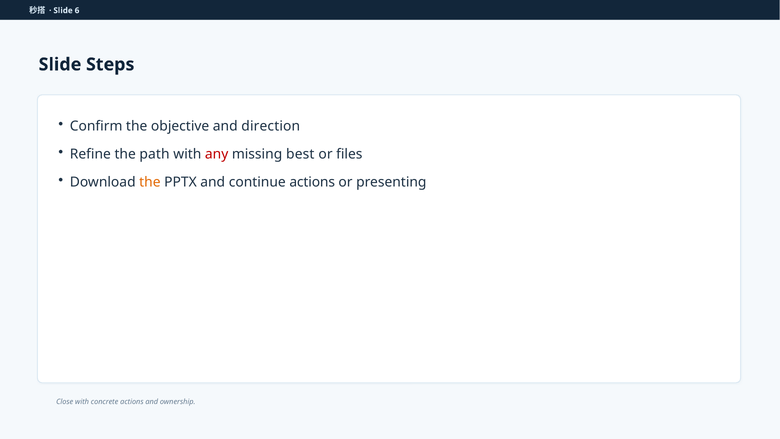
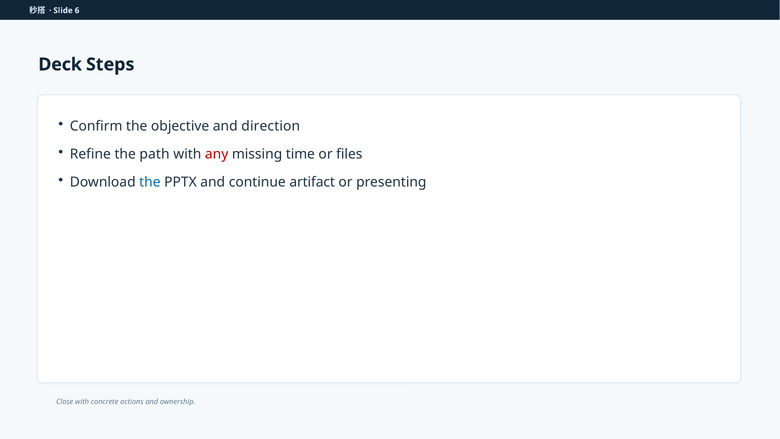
Slide: Slide -> Deck (60, 64)
best: best -> time (300, 154)
the colour: orange -> blue (150, 182)
continue actions: actions -> artifact (312, 182)
